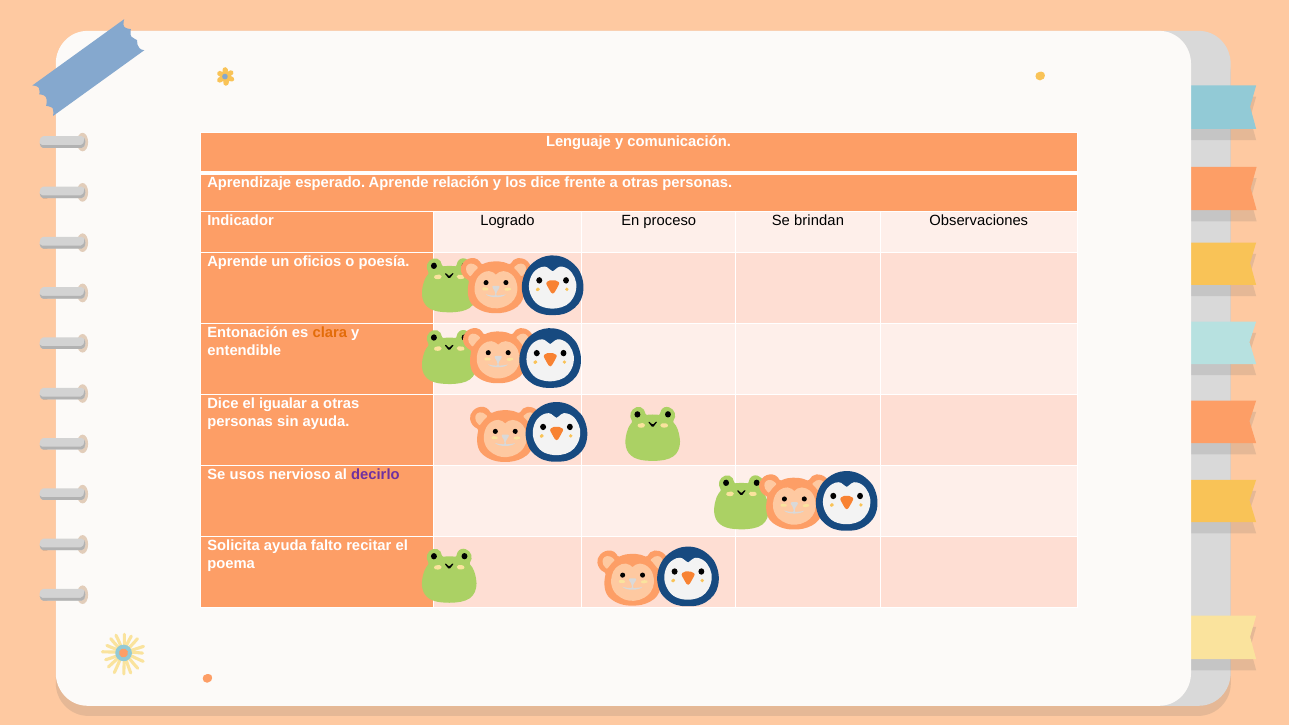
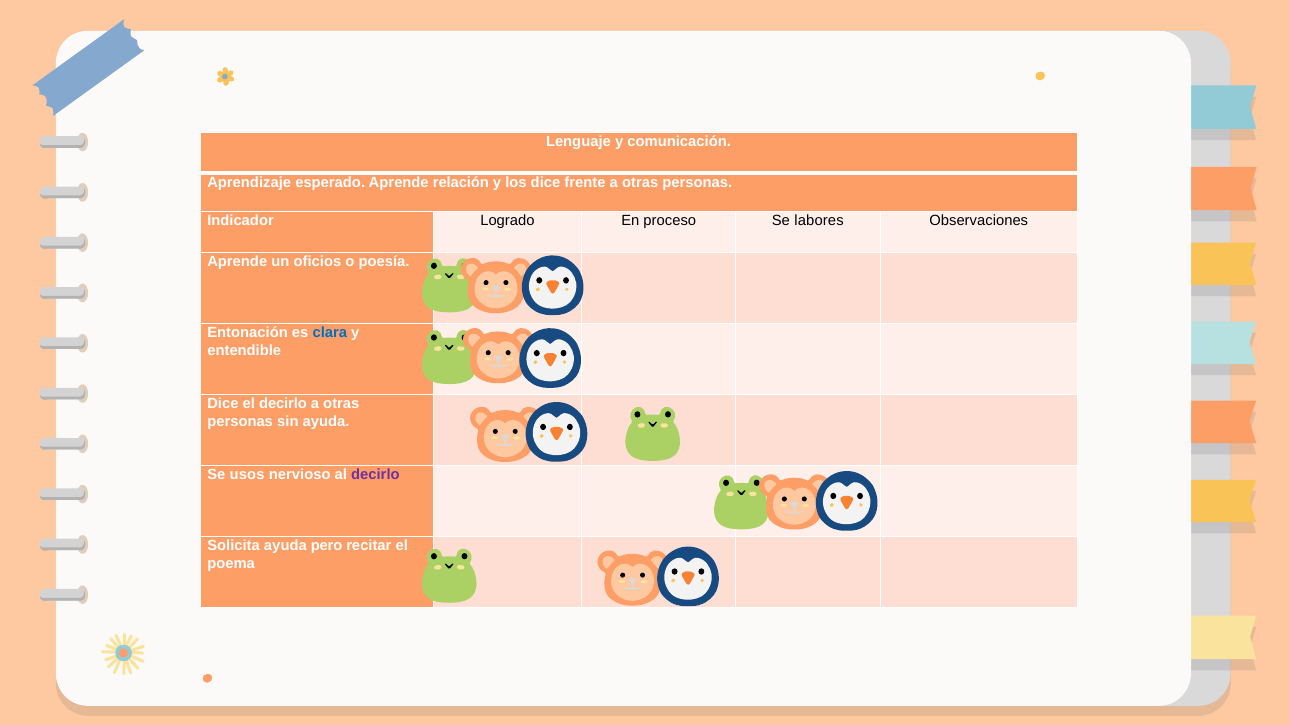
brindan: brindan -> labores (819, 221)
clara colour: orange -> blue (330, 333)
el igualar: igualar -> decirlo (283, 404)
falto: falto -> pero (327, 546)
